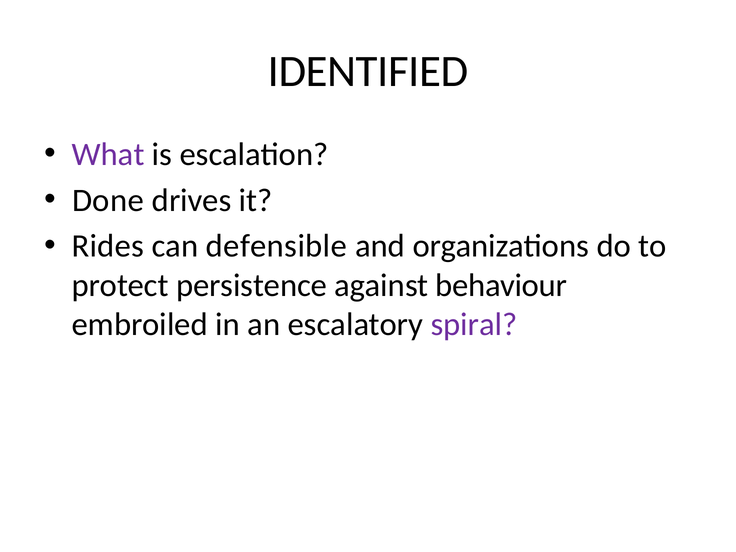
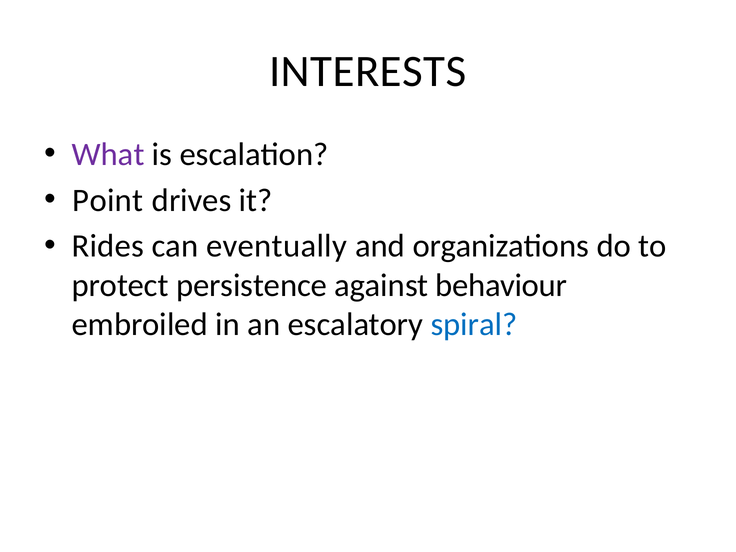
IDENTIFIED: IDENTIFIED -> INTERESTS (368, 71)
Done: Done -> Point (108, 200)
defensible: defensible -> eventually (276, 246)
spiral colour: purple -> blue (474, 325)
